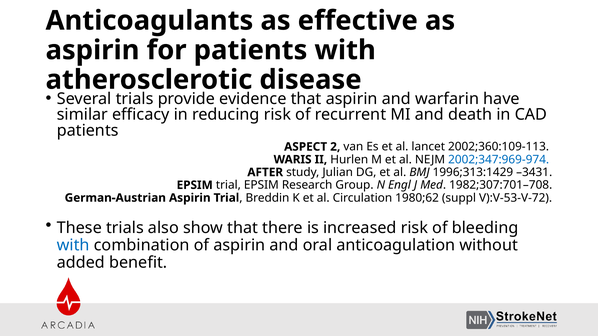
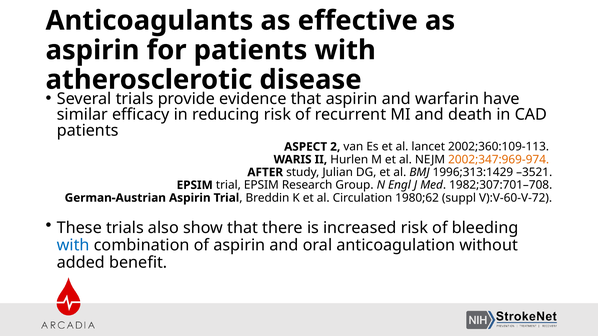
2002;347:969-974 colour: blue -> orange (499, 160)
–3431: –3431 -> –3521 (534, 172)
V):V-53-V-72: V):V-53-V-72 -> V):V-60-V-72 (516, 198)
